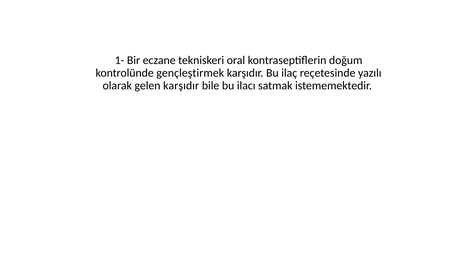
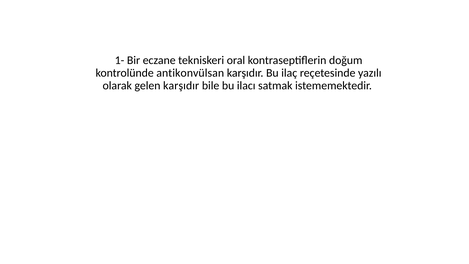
gençleştirmek: gençleştirmek -> antikonvülsan (190, 73)
